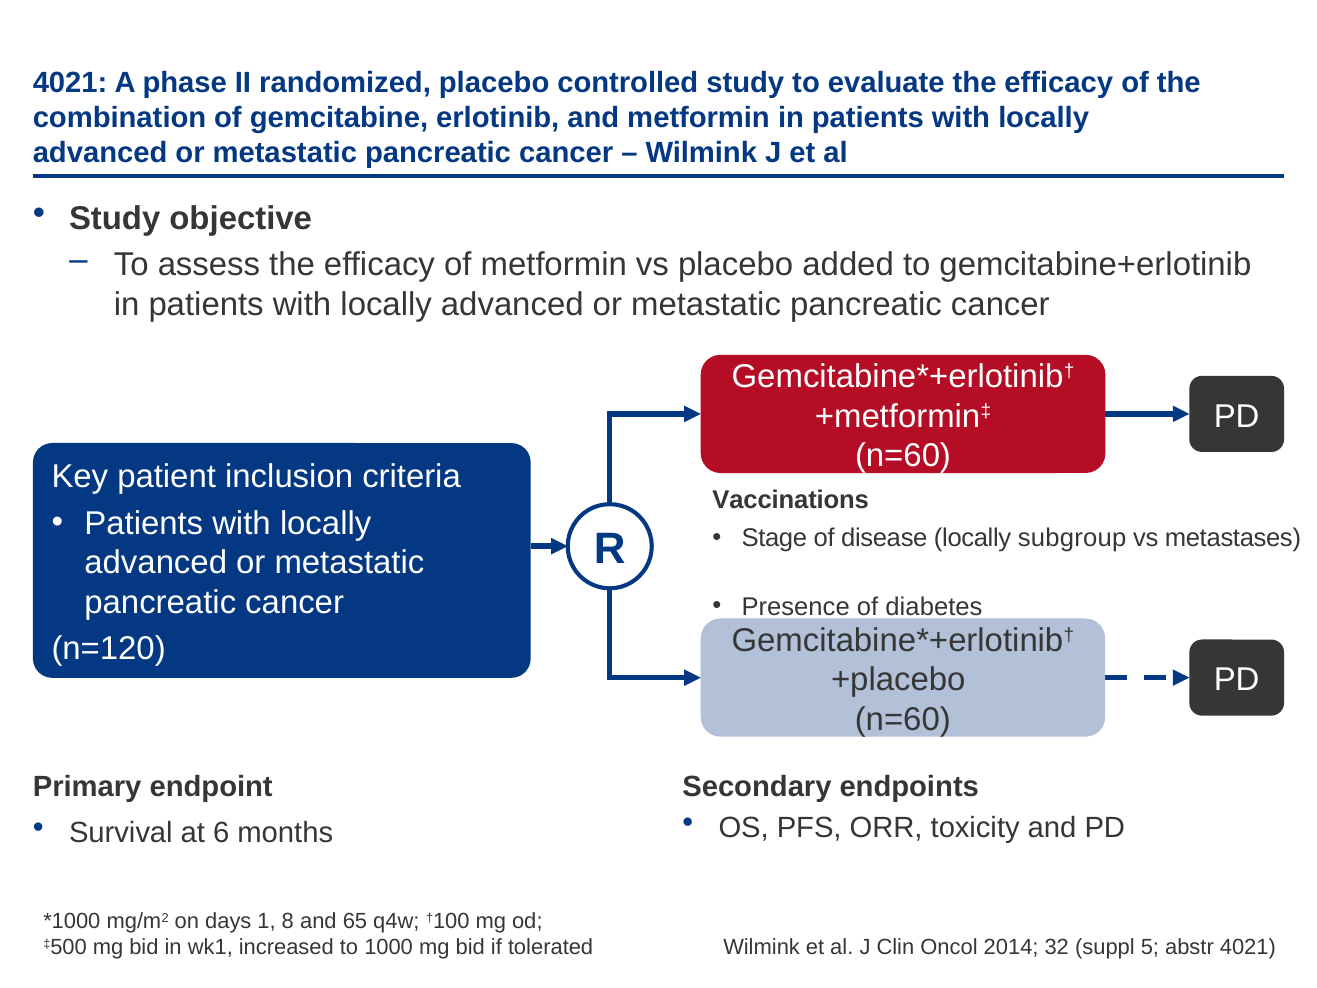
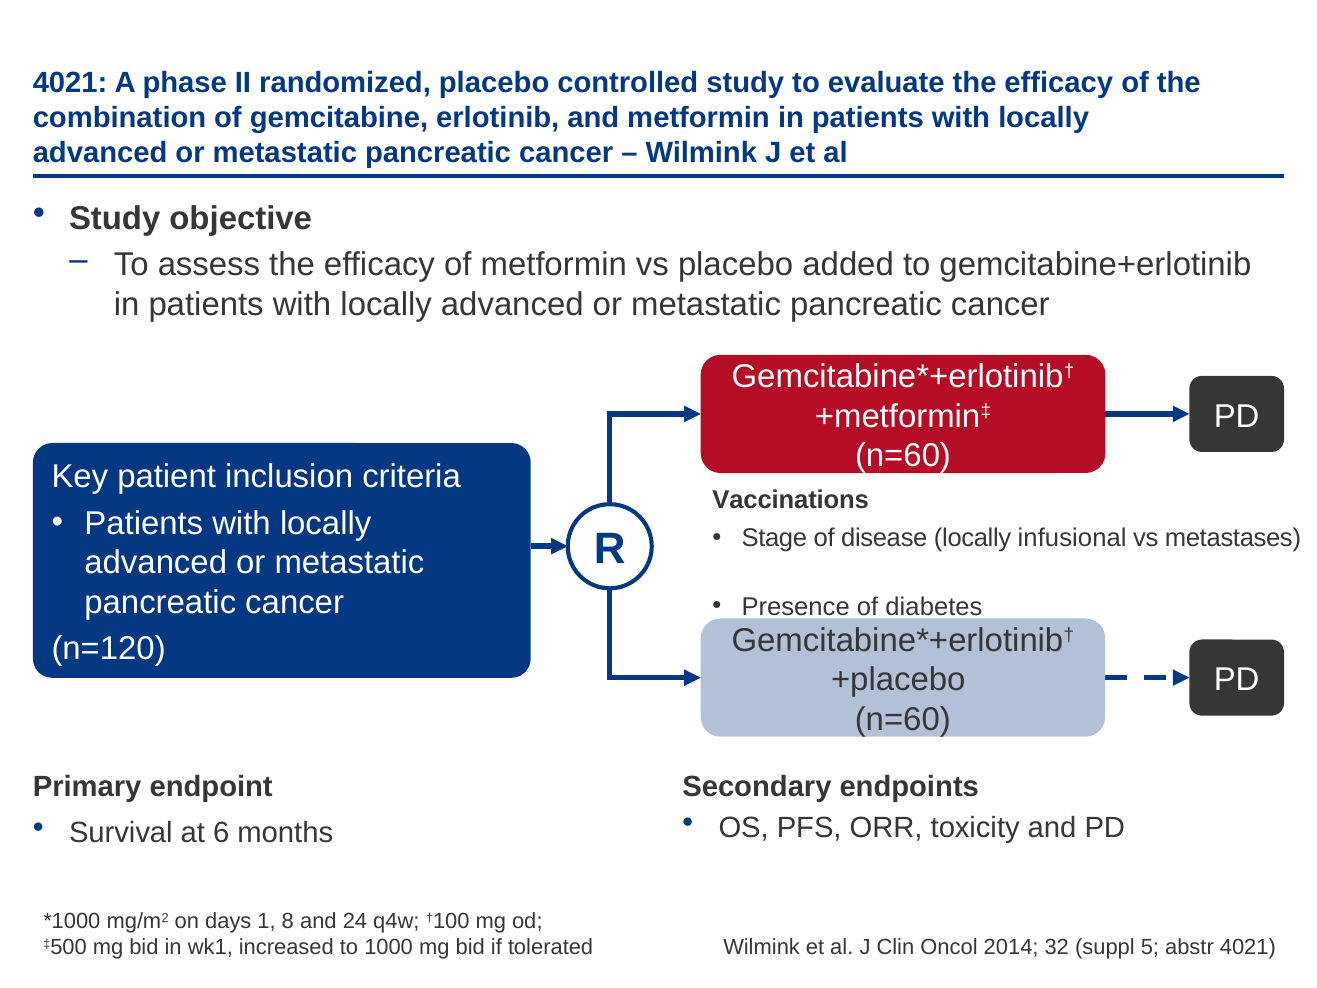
subgroup: subgroup -> infusional (1072, 538)
65: 65 -> 24 (355, 921)
